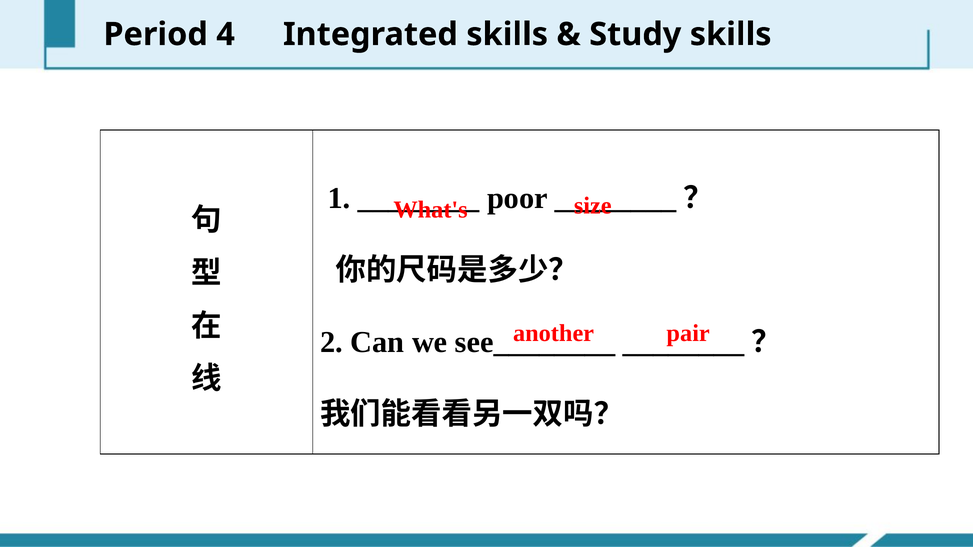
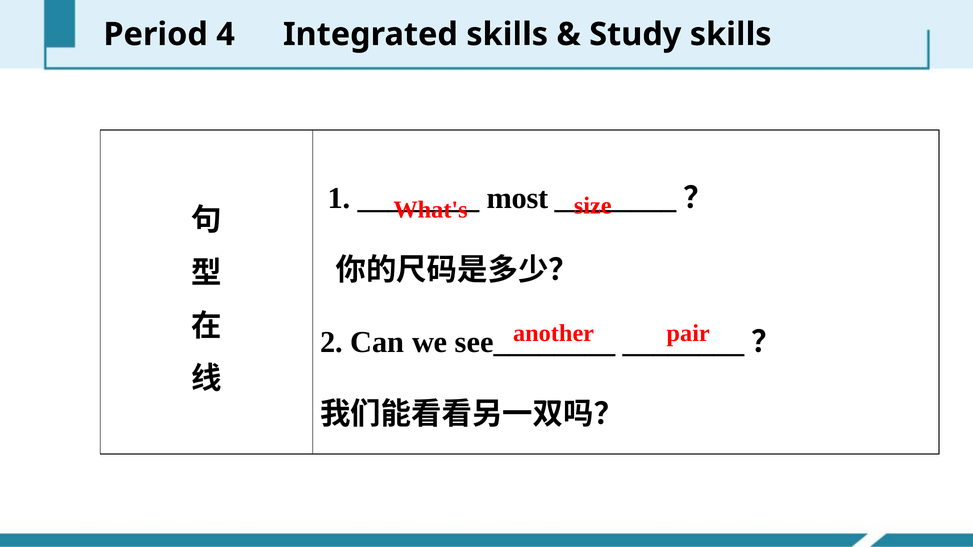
poor: poor -> most (518, 198)
